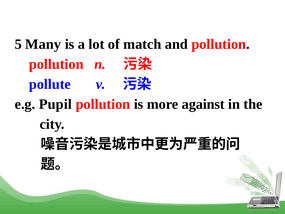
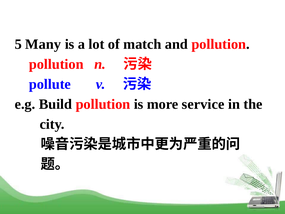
Pupil: Pupil -> Build (55, 104)
against: against -> service (203, 104)
